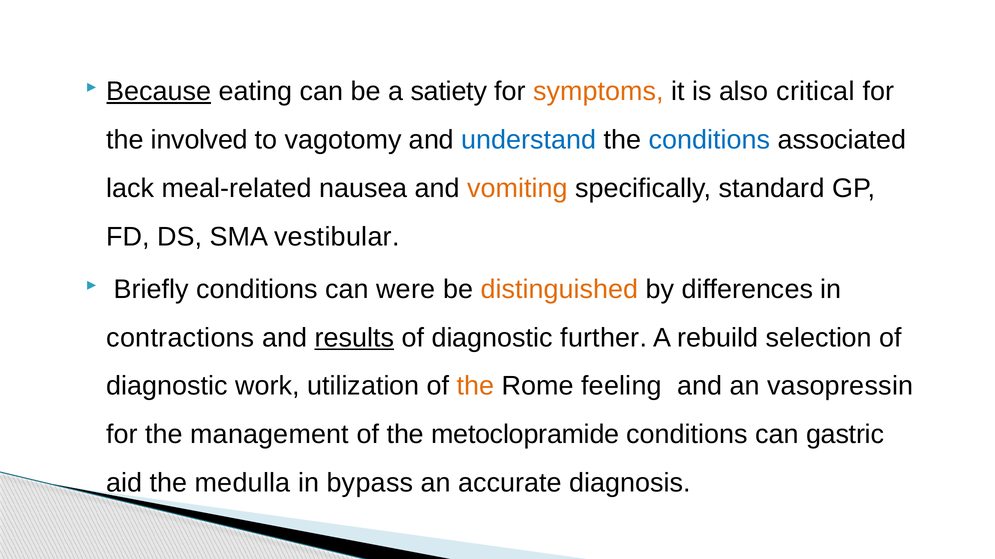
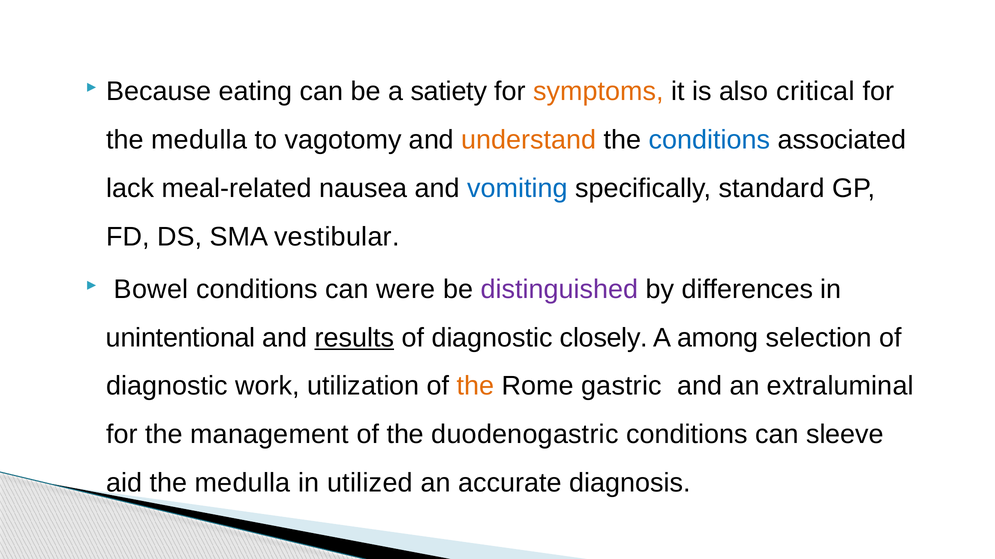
Because underline: present -> none (159, 92)
involved: involved -> medulla (199, 140)
understand colour: blue -> orange (529, 140)
vomiting colour: orange -> blue (518, 188)
Briefly: Briefly -> Bowel (151, 290)
distinguished colour: orange -> purple (560, 290)
contractions: contractions -> unintentional (181, 338)
further: further -> closely (604, 338)
rebuild: rebuild -> among (718, 338)
feeling: feeling -> gastric (622, 387)
vasopressin: vasopressin -> extraluminal (840, 387)
metoclopramide: metoclopramide -> duodenogastric (525, 435)
gastric: gastric -> sleeve (845, 435)
bypass: bypass -> utilized (370, 483)
